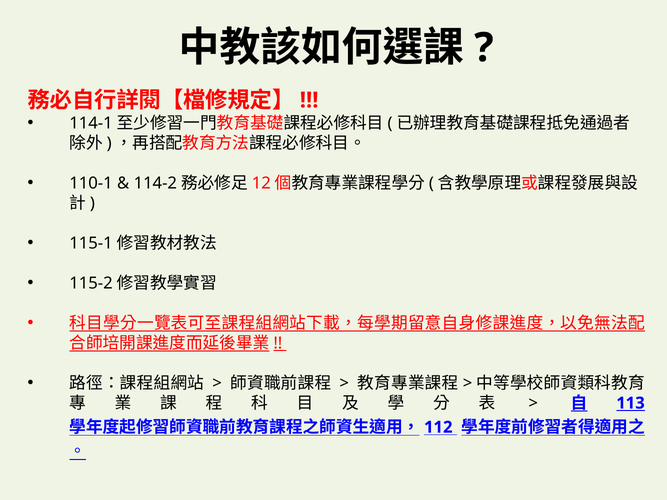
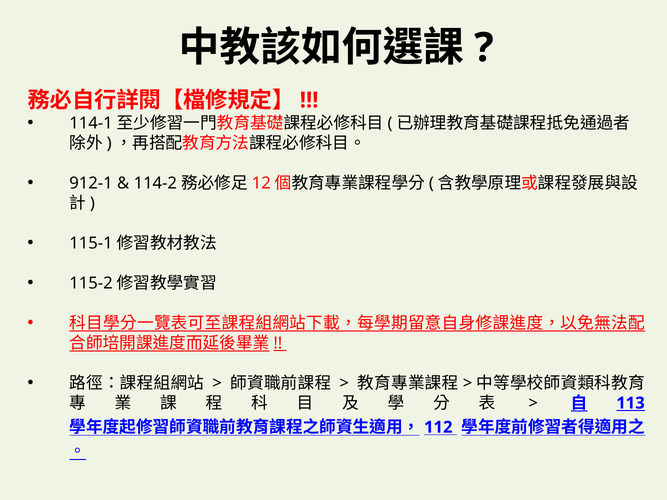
110-1: 110-1 -> 912-1 (91, 183)
